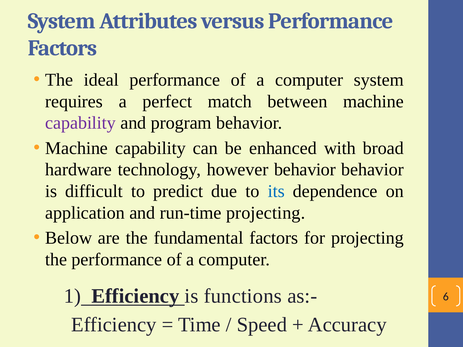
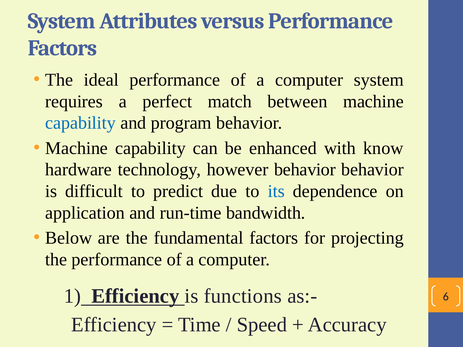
capability colour: purple -> blue (81, 123)
broad: broad -> know (383, 148)
run-time projecting: projecting -> bandwidth (266, 213)
